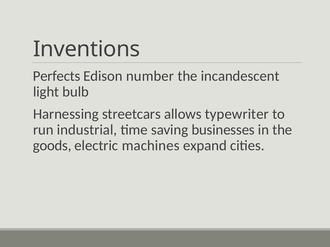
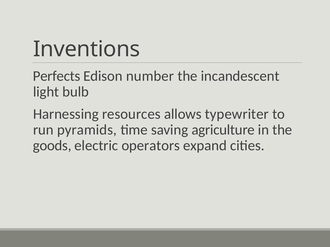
streetcars: streetcars -> resources (131, 114)
industrial: industrial -> pyramids (87, 130)
businesses: businesses -> agriculture (223, 130)
machines: machines -> operators (151, 146)
